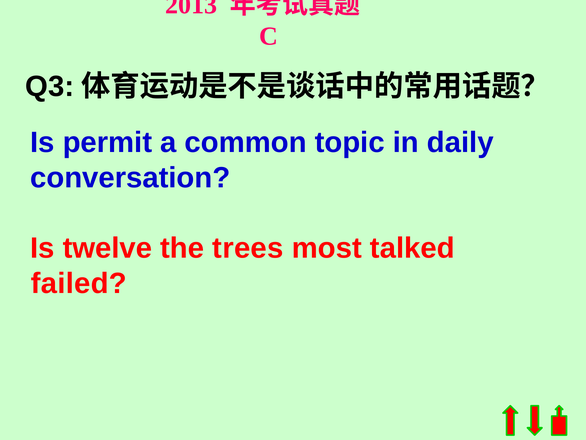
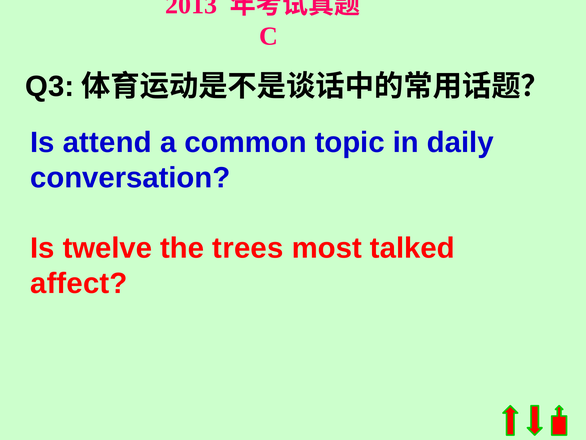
permit: permit -> attend (107, 142)
failed: failed -> affect (79, 283)
